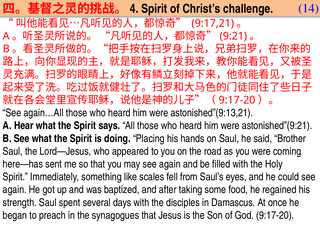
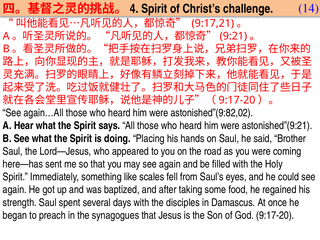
astonished”(9:13,21: astonished”(9:13,21 -> astonished”(9:82,02 (212, 113)
